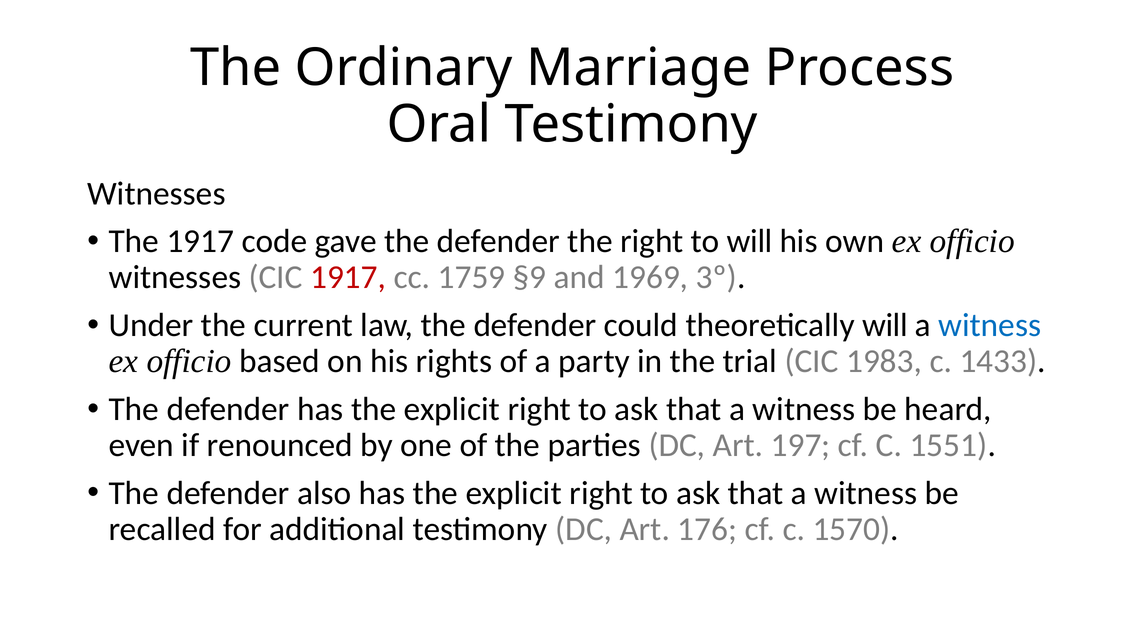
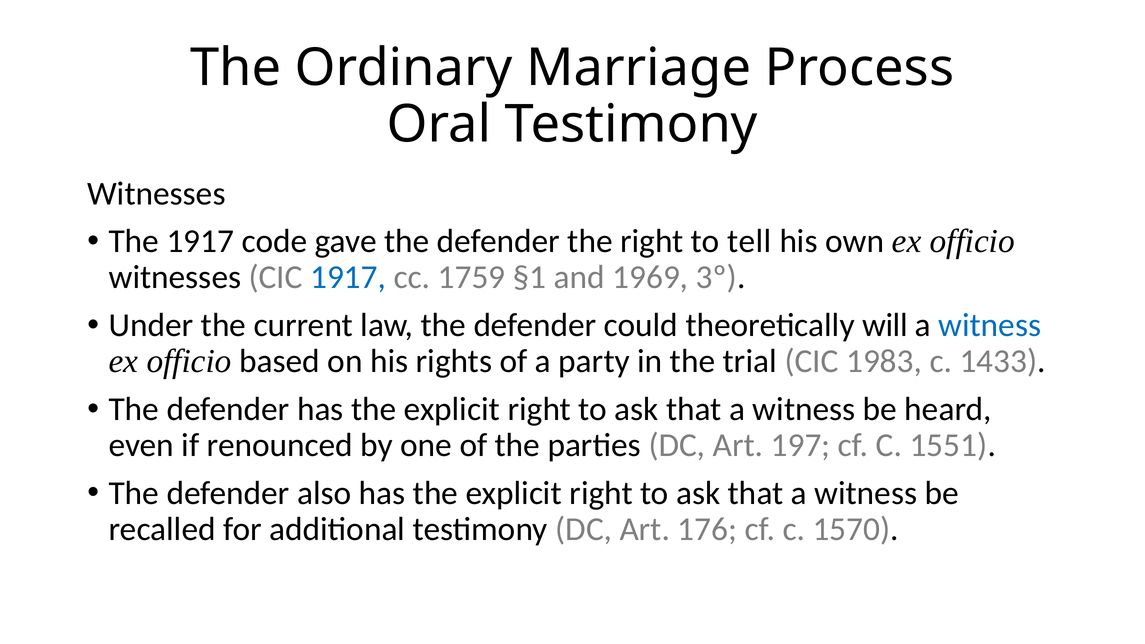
to will: will -> tell (749, 241)
1917 colour: red -> blue (348, 277)
§9: §9 -> §1 (530, 277)
